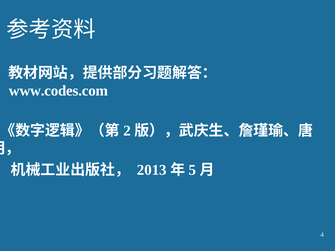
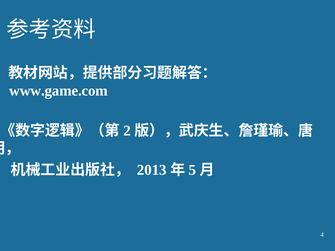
www.codes.com: www.codes.com -> www.game.com (59, 91)
